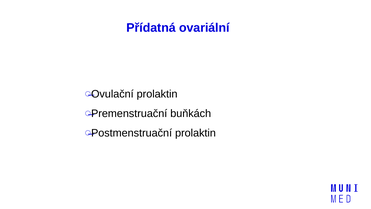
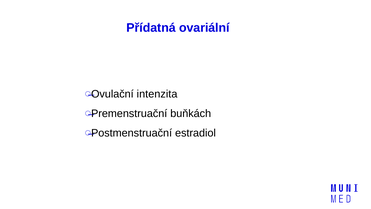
Ovulační prolaktin: prolaktin -> intenzita (157, 94)
Postmenstruační prolaktin: prolaktin -> estradiol (195, 133)
